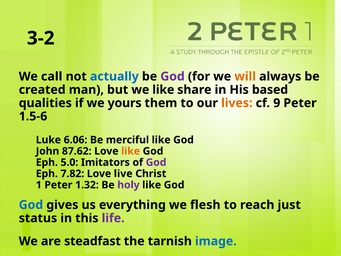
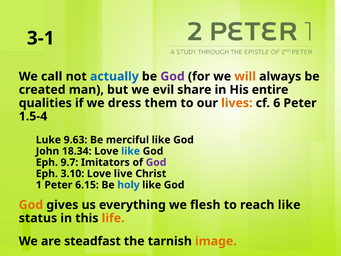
3-2: 3-2 -> 3-1 (41, 38)
we like: like -> evil (163, 90)
based: based -> entire (270, 90)
yours: yours -> dress (124, 103)
9: 9 -> 6 (277, 103)
1.5-6: 1.5-6 -> 1.5-4 (33, 116)
6.06: 6.06 -> 9.63 (76, 140)
87.62: 87.62 -> 18.34 (77, 151)
like colour: orange -> blue (131, 151)
5.0: 5.0 -> 9.7 (69, 162)
7.82: 7.82 -> 3.10 (72, 173)
1.32: 1.32 -> 6.15 (87, 185)
holy colour: purple -> blue (128, 185)
God colour: blue -> orange (31, 205)
reach just: just -> like (289, 205)
life colour: purple -> orange (113, 218)
image colour: blue -> orange (216, 241)
